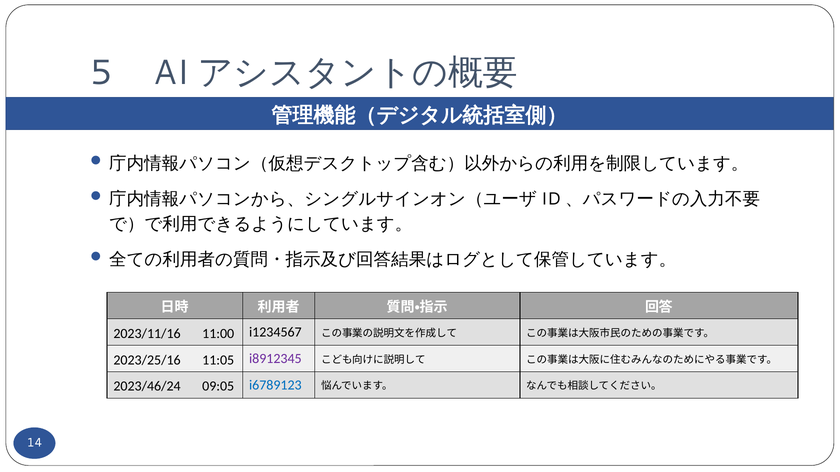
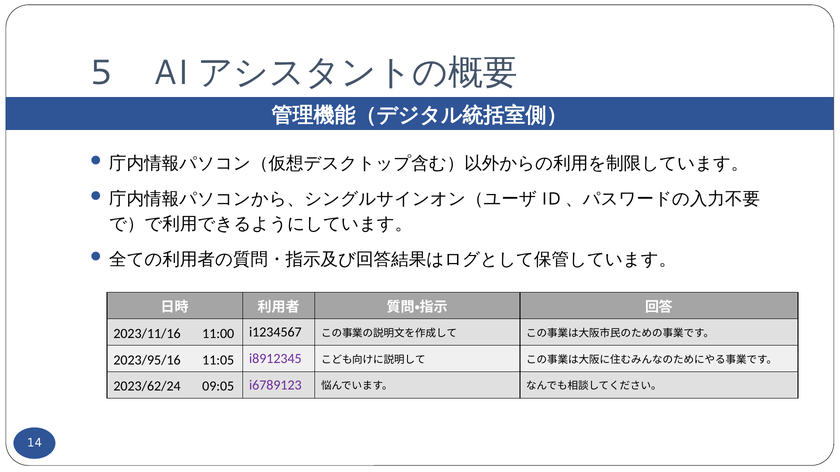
2023/25/16: 2023/25/16 -> 2023/95/16 (147, 360)
2023/46/24: 2023/46/24 -> 2023/62/24 (147, 387)
i6789123 colour: blue -> purple (275, 385)
